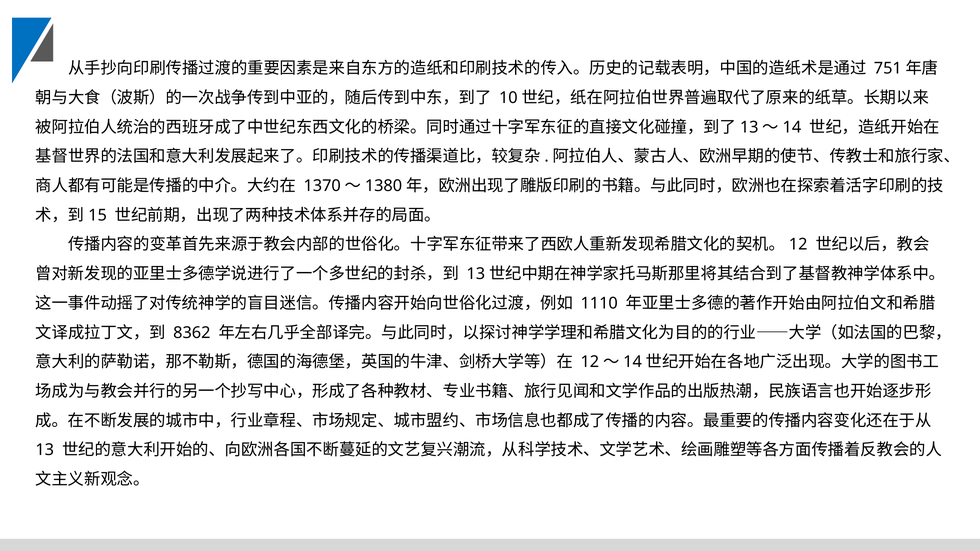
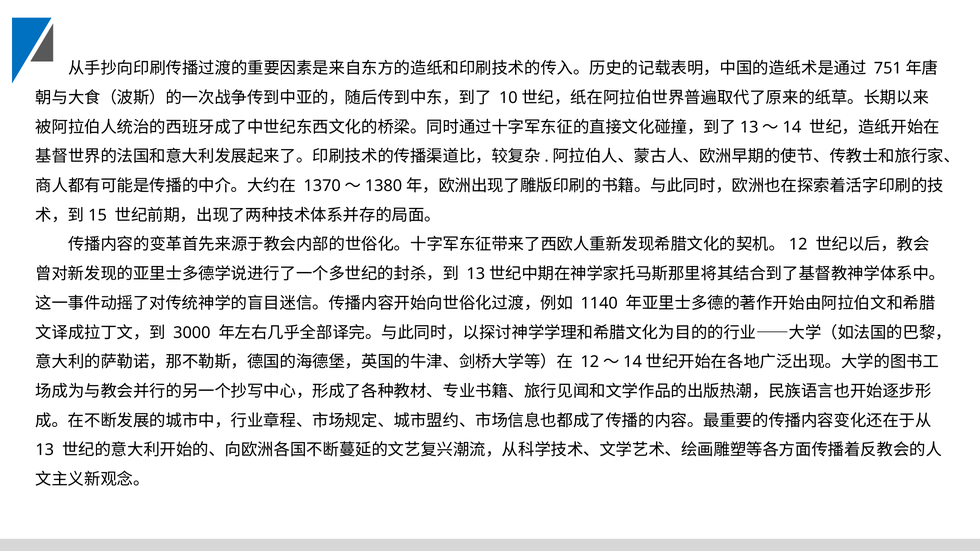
1110: 1110 -> 1140 (599, 303)
8362: 8362 -> 3000 (192, 333)
